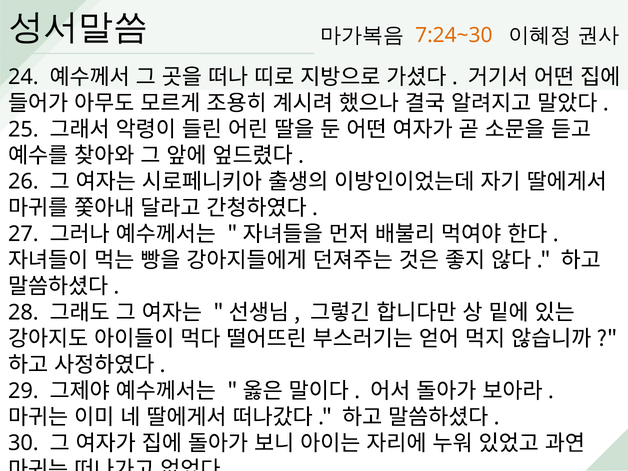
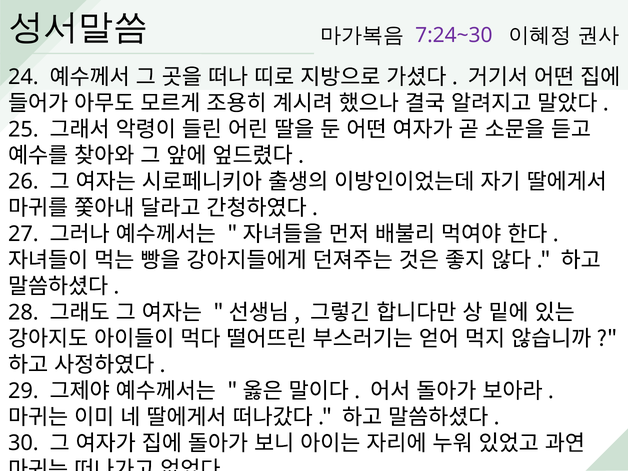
7:24~30 colour: orange -> purple (454, 35)
